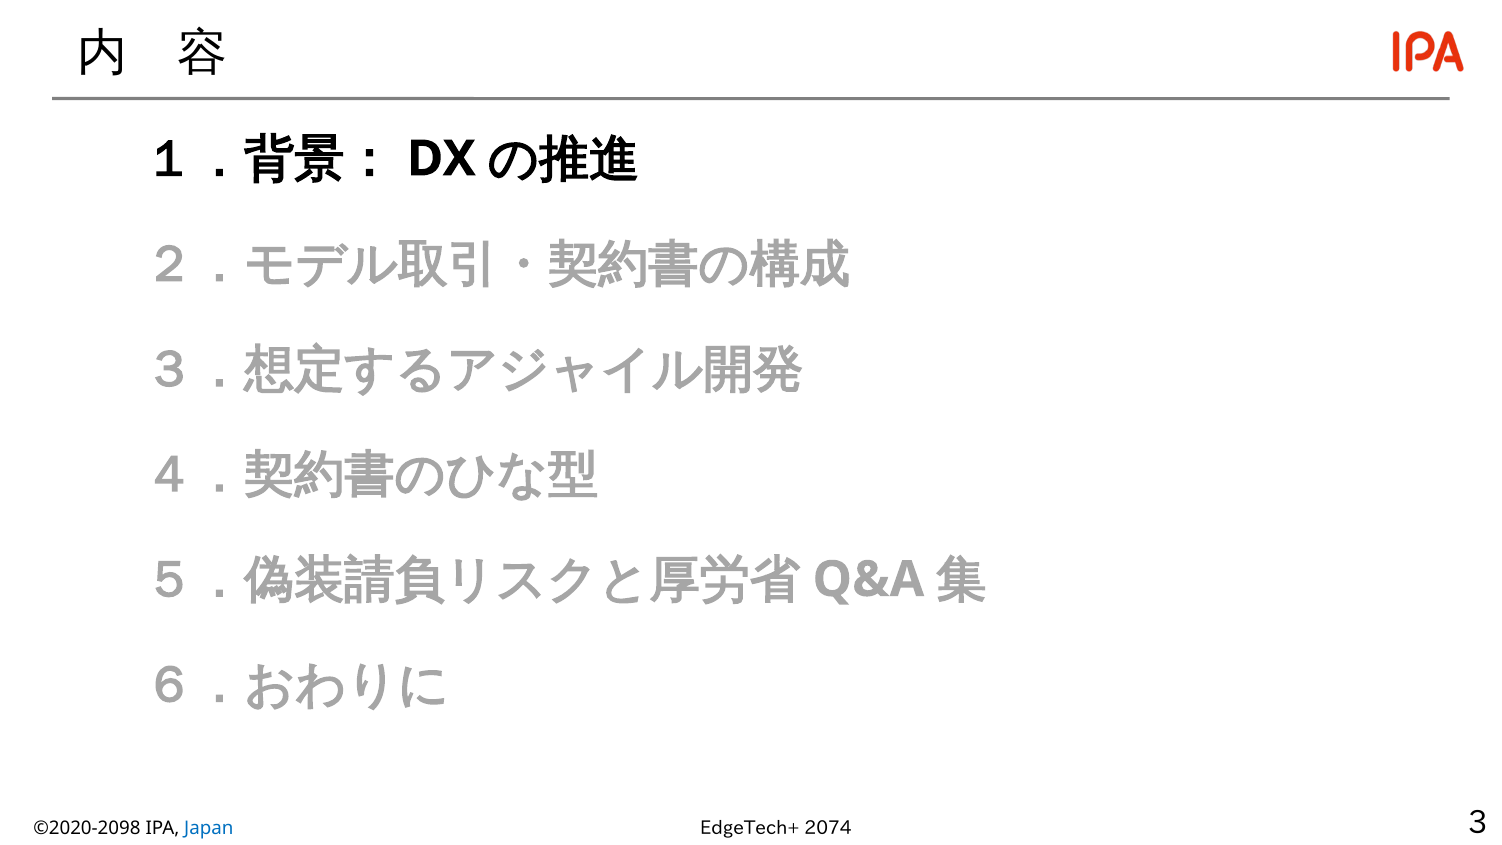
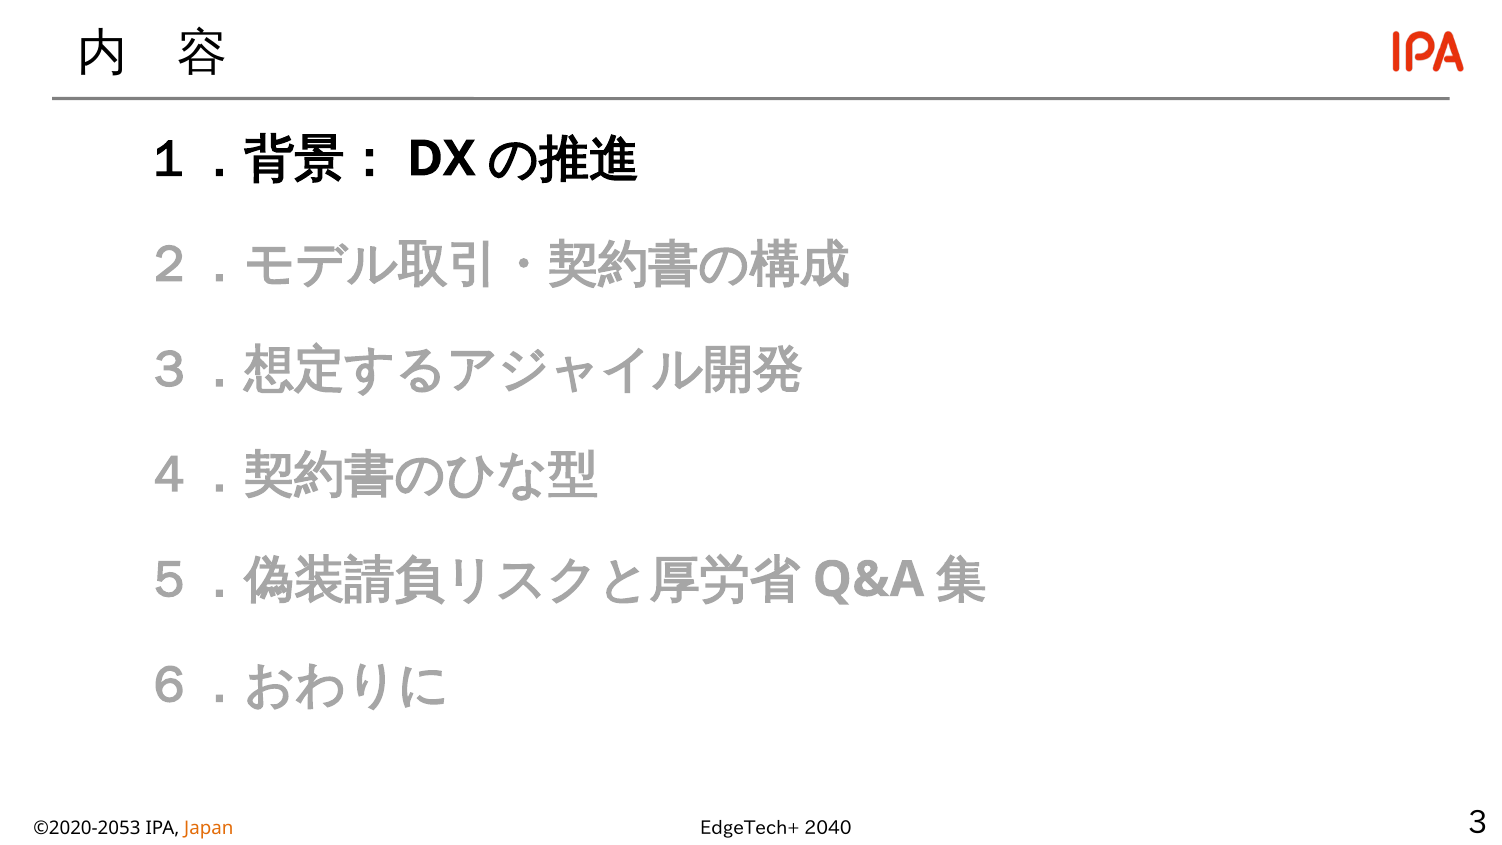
2074: 2074 -> 2040 (828, 828)
©2020-2098: ©2020-2098 -> ©2020-2053 (87, 828)
Japan colour: blue -> orange (209, 828)
